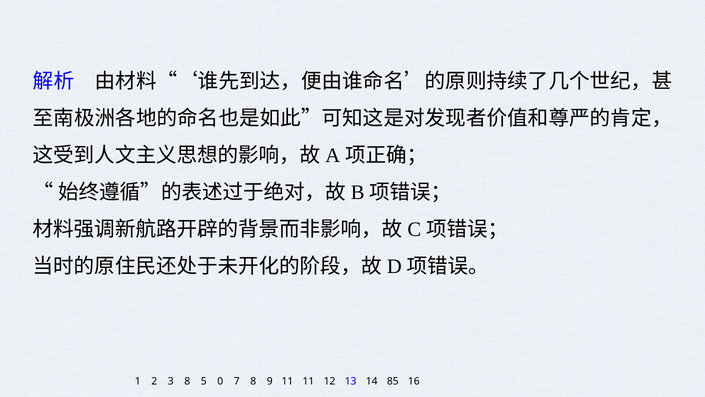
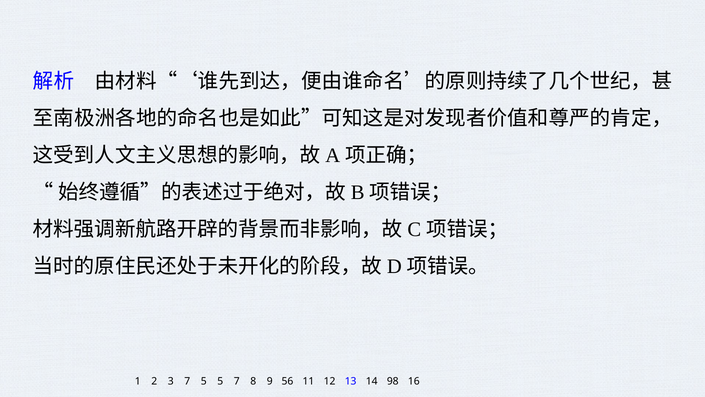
3 8: 8 -> 7 (187, 381)
5 0: 0 -> 5 (220, 381)
9 11: 11 -> 56 (287, 381)
85: 85 -> 98 (393, 381)
